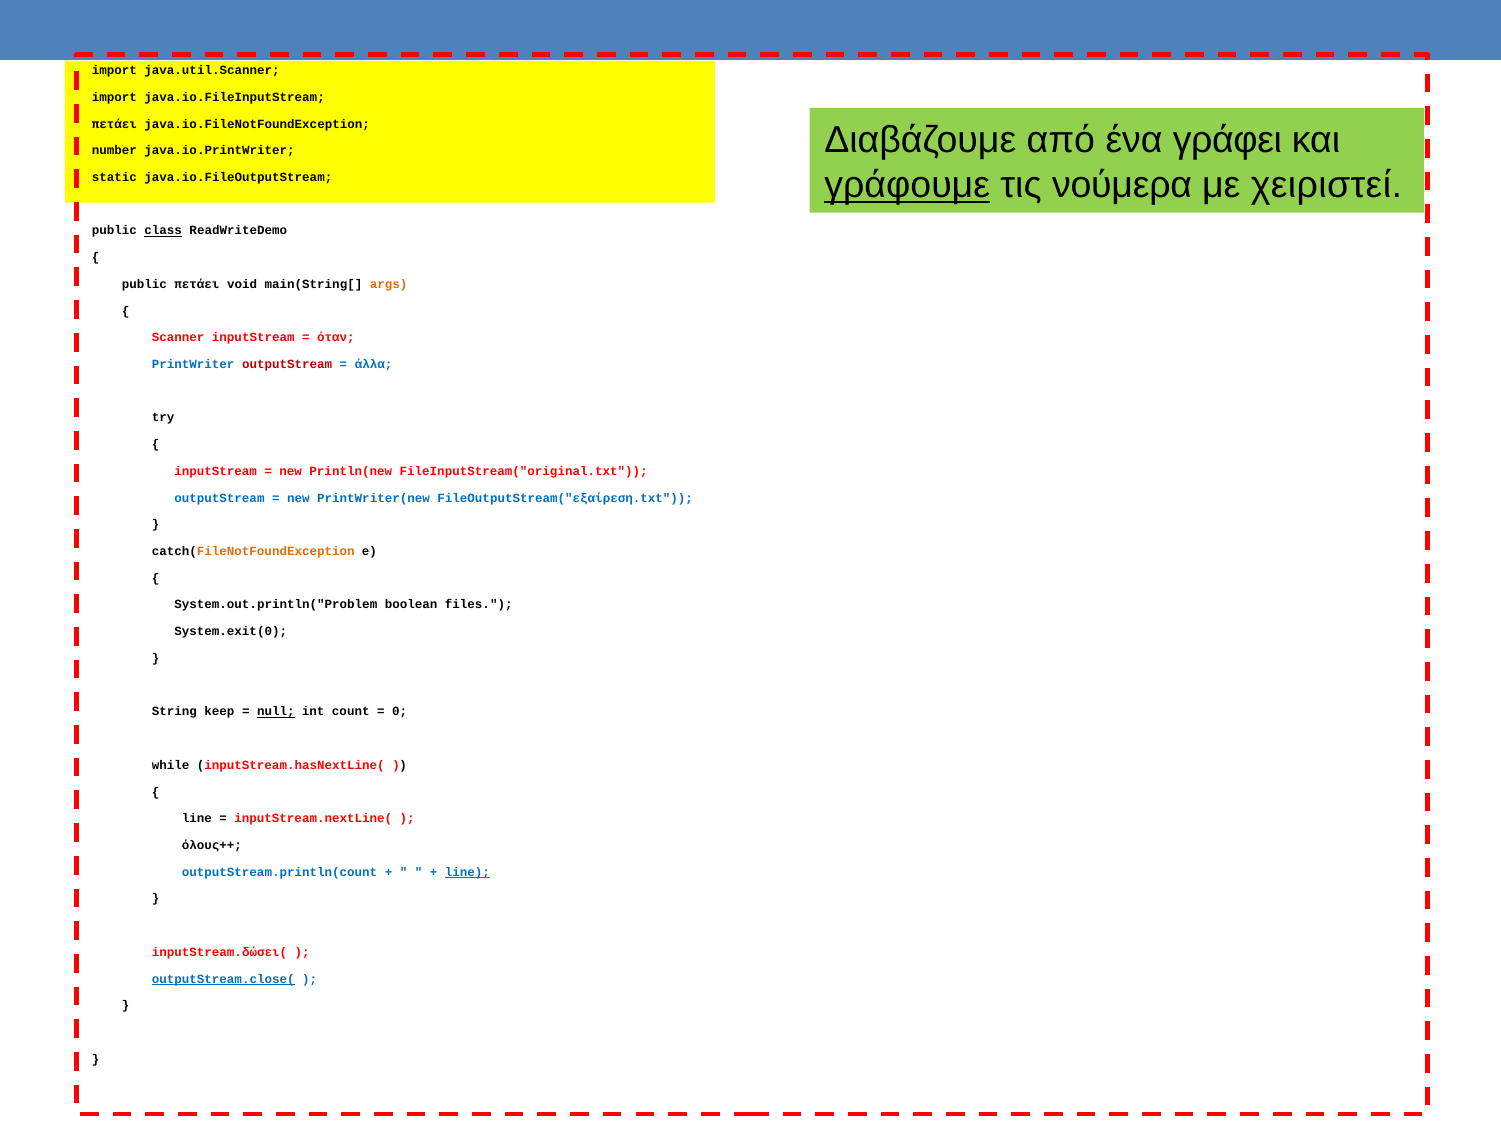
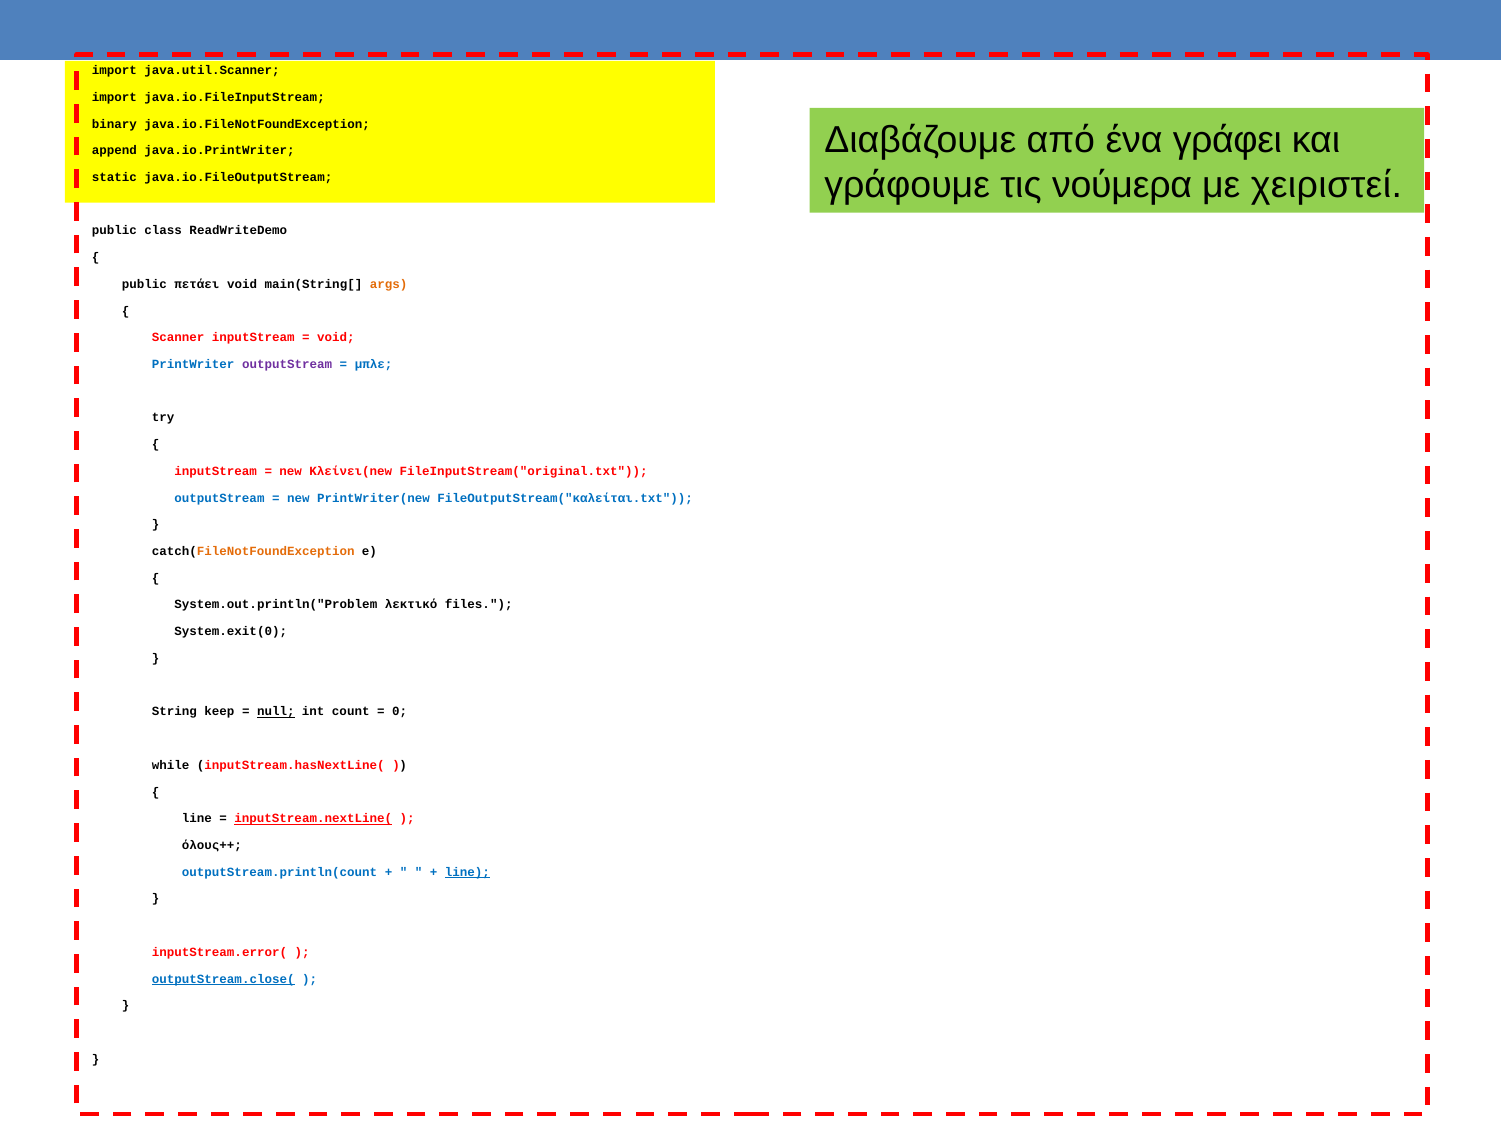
πετάει: πετάει -> binary (114, 124)
number: number -> append (114, 151)
γράφουμε underline: present -> none (907, 185)
class underline: present -> none (163, 231)
όταν: όταν -> void (336, 338)
outputStream colour: red -> purple (287, 364)
άλλα: άλλα -> μπλε (374, 364)
Println(new: Println(new -> Κλείνει(new (351, 471)
FileOutputStream("εξαίρεση.txt: FileOutputStream("εξαίρεση.txt -> FileOutputStream("καλείται.txt (565, 498)
boolean: boolean -> λεκτικό (411, 605)
inputStream.nextLine( underline: none -> present (313, 818)
inputStream.δώσει(: inputStream.δώσει( -> inputStream.error( (219, 952)
